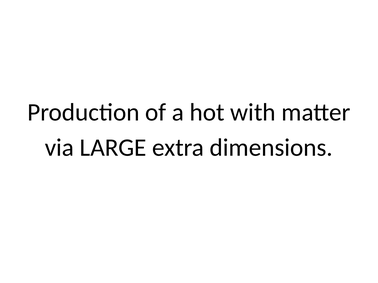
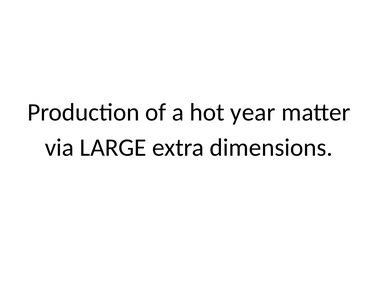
with: with -> year (253, 112)
